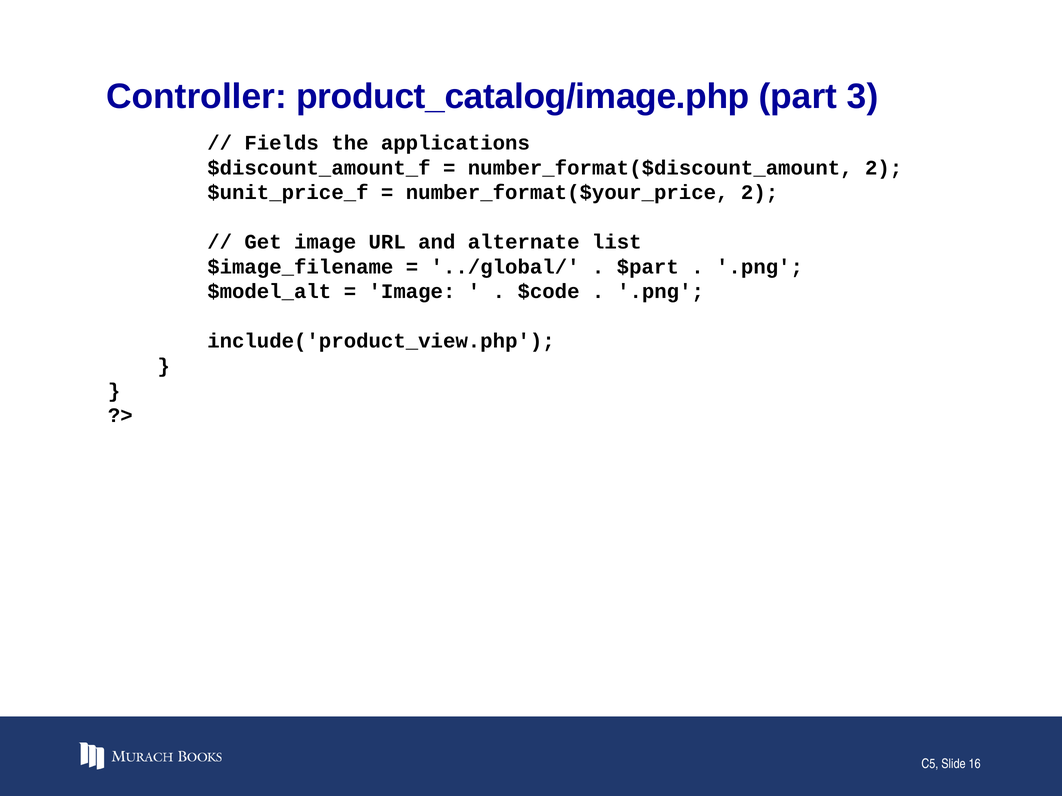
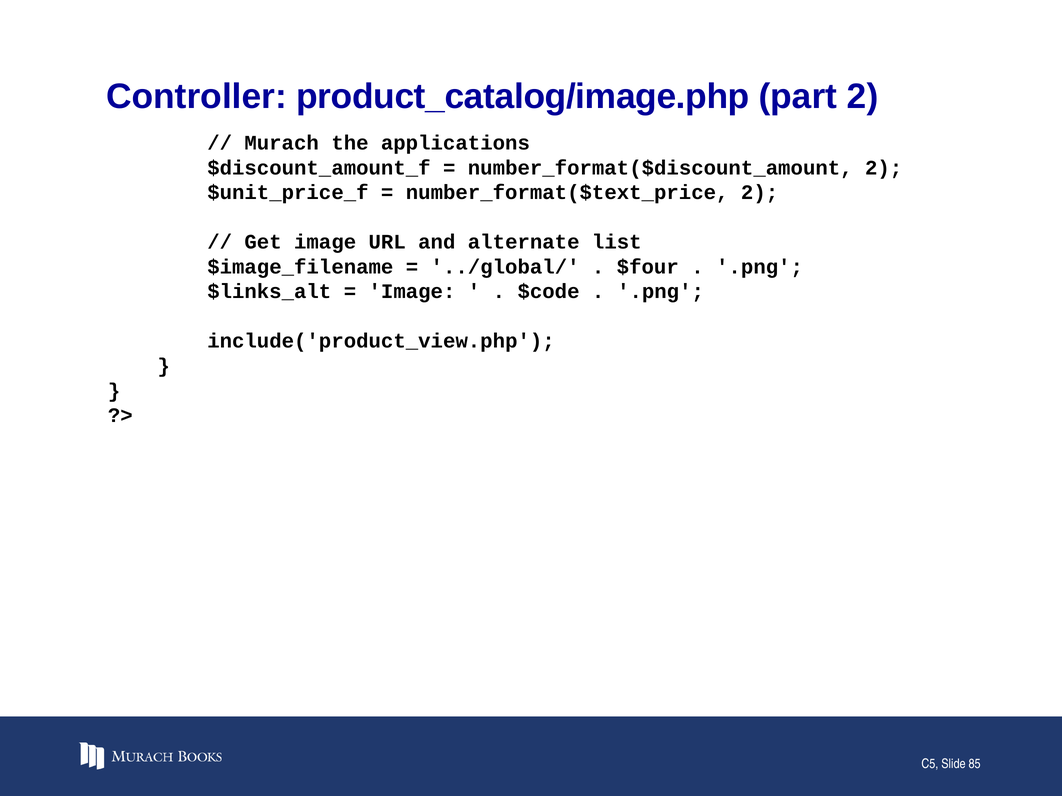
part 3: 3 -> 2 (863, 96)
Fields: Fields -> Murach (282, 143)
number_format($your_price: number_format($your_price -> number_format($text_price (567, 193)
$part: $part -> $four (648, 267)
$model_alt: $model_alt -> $links_alt (269, 292)
16: 16 -> 85 (975, 764)
